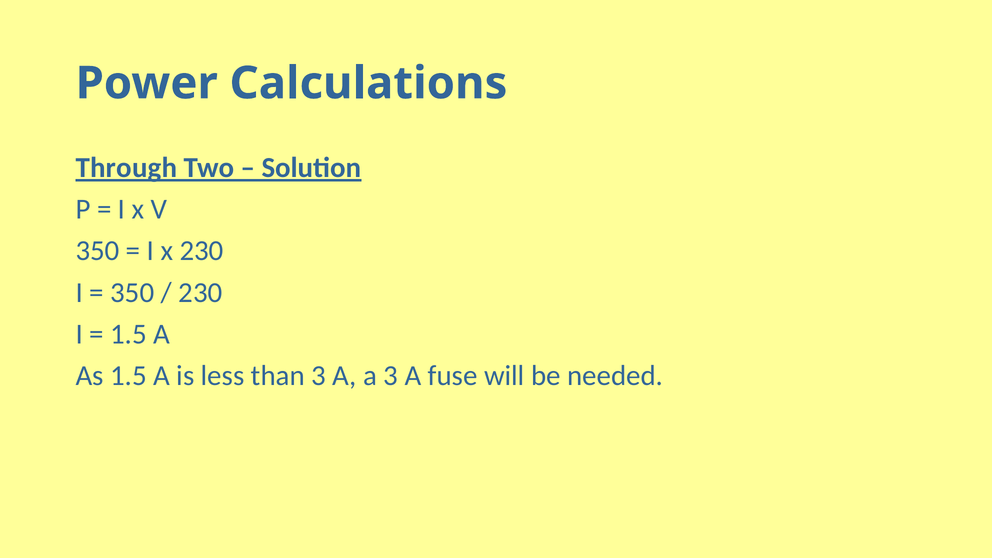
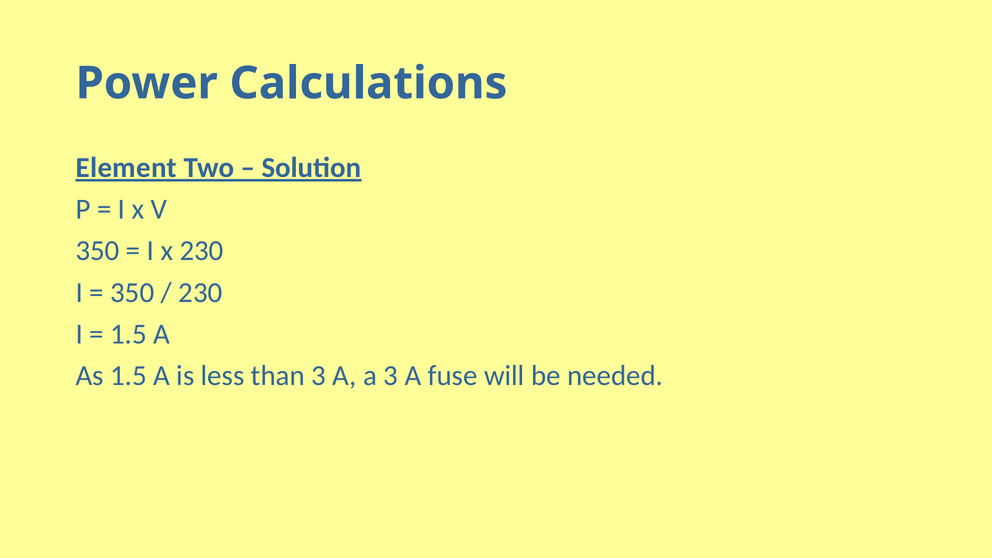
Through: Through -> Element (126, 168)
